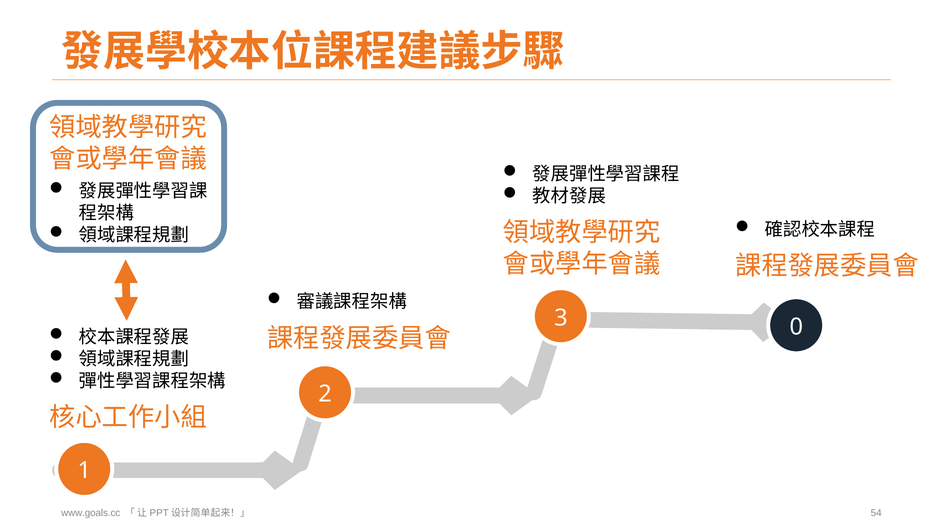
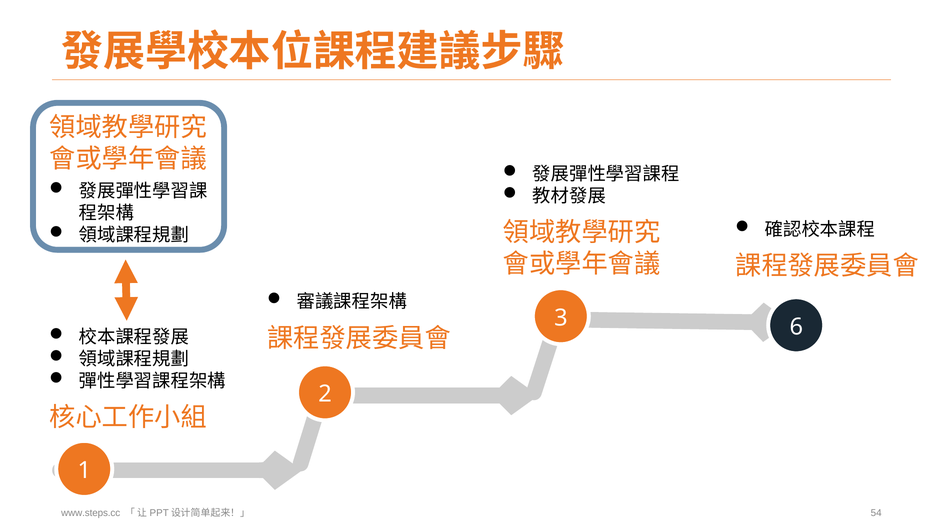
0: 0 -> 6 (796, 327)
www.goals.cc: www.goals.cc -> www.steps.cc (91, 513)
